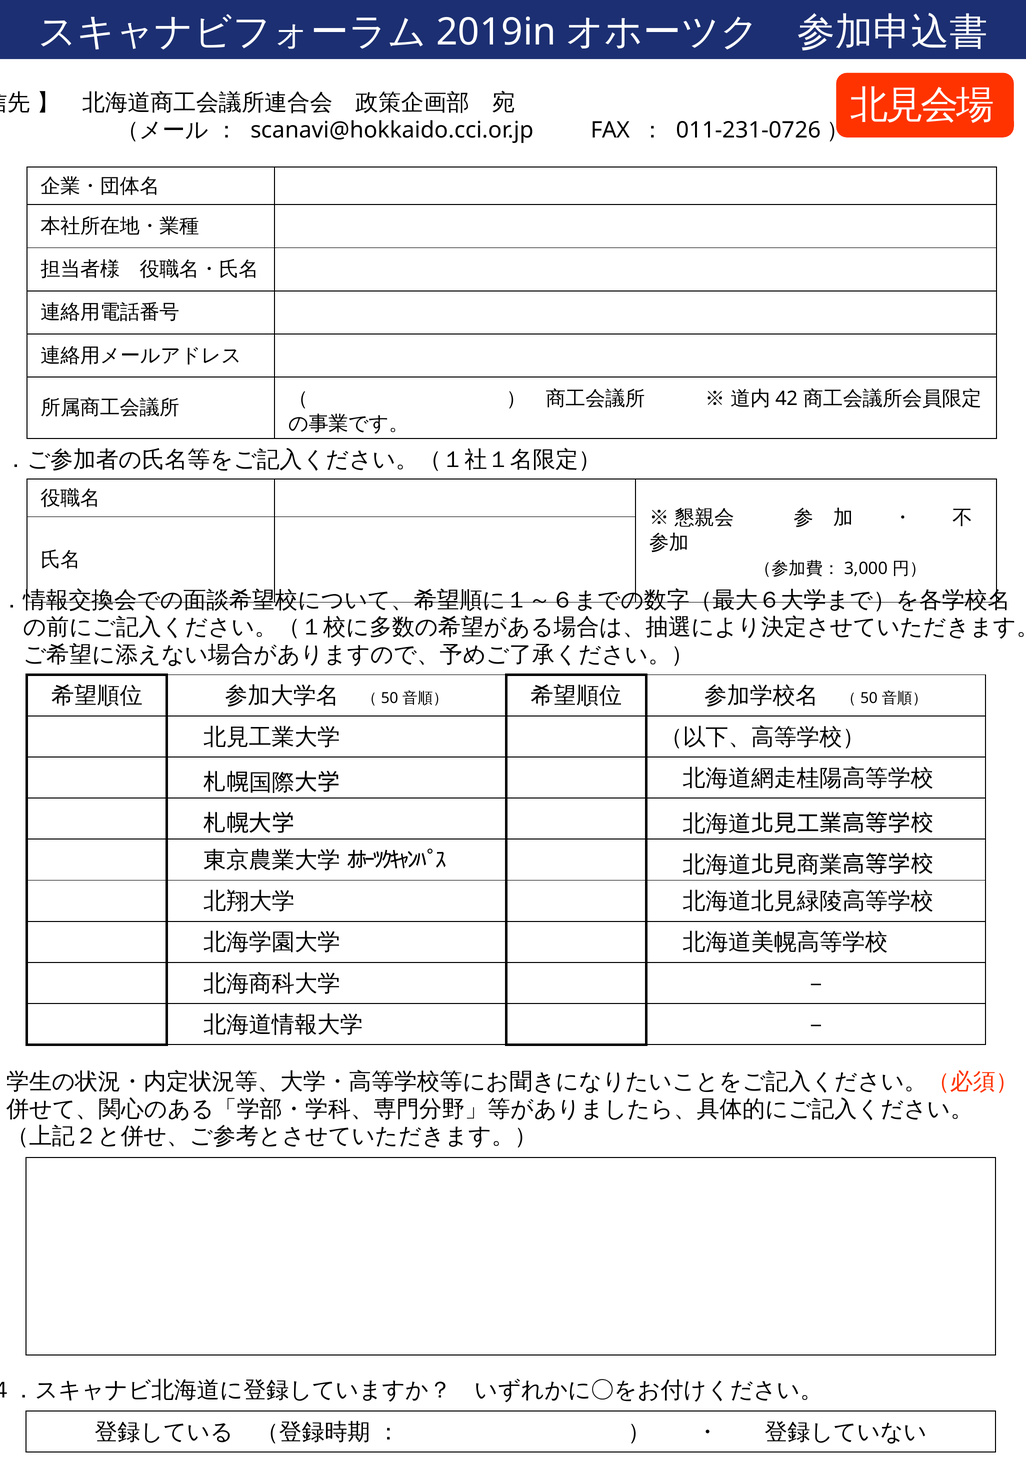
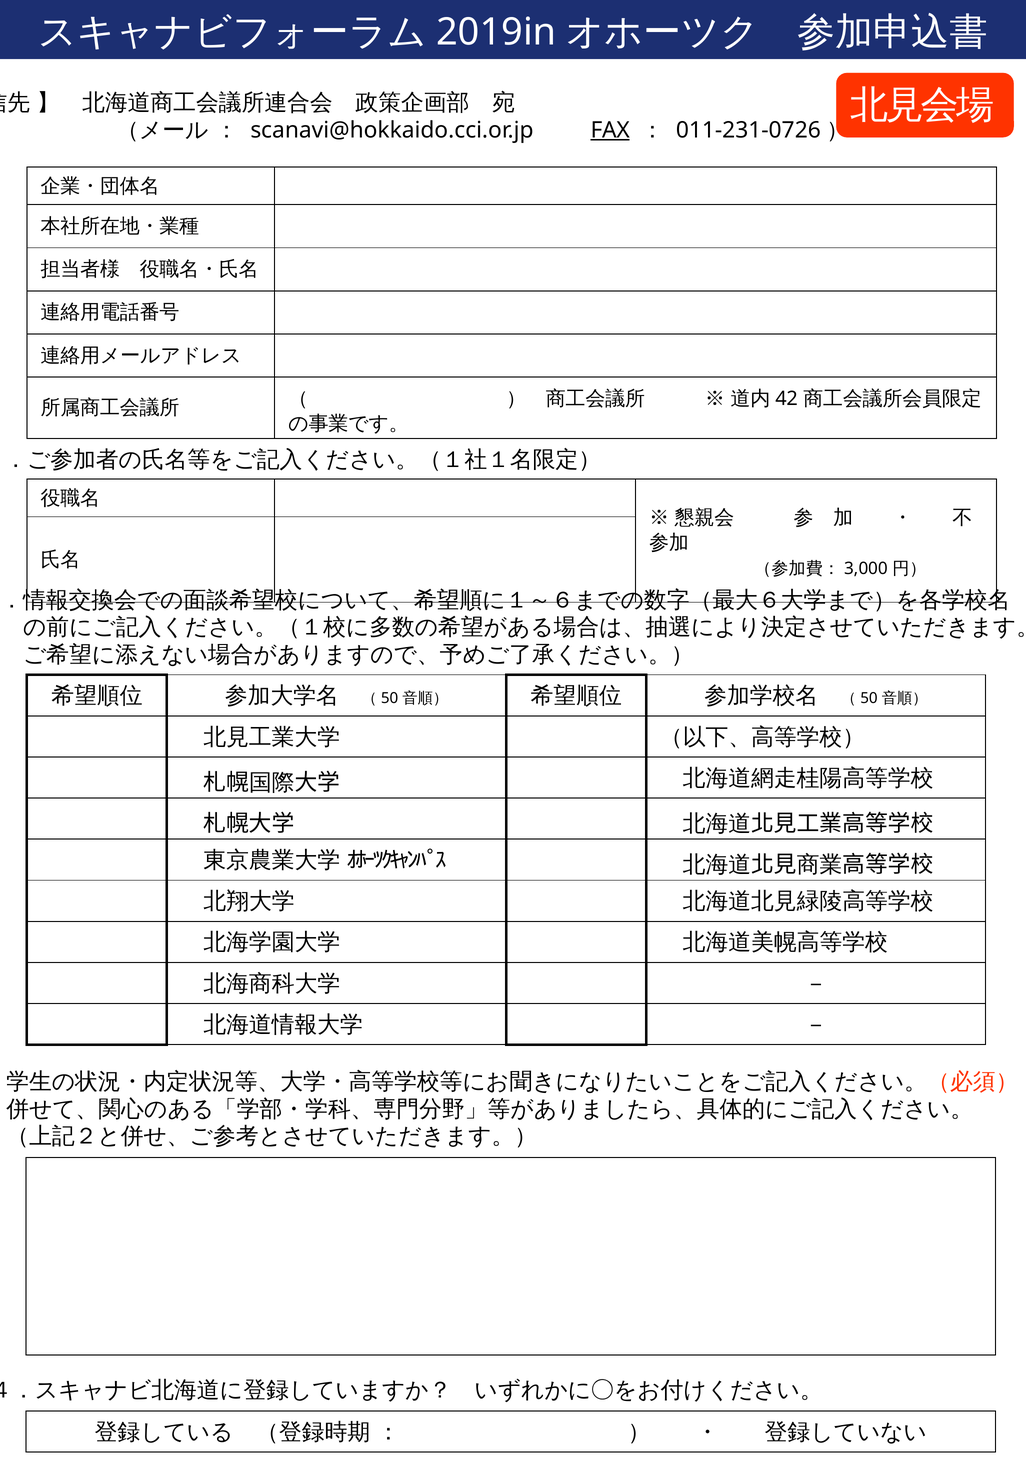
FAX underline: none -> present (610, 130)
